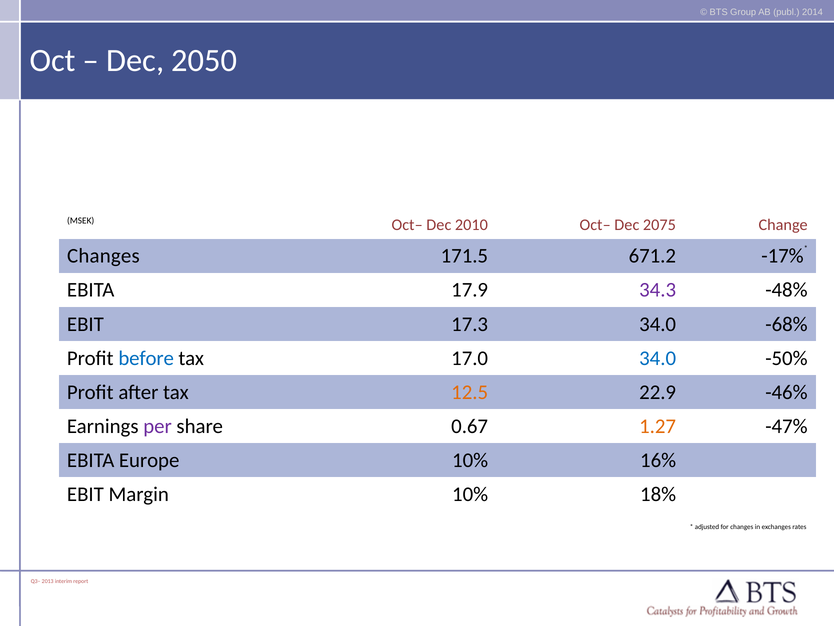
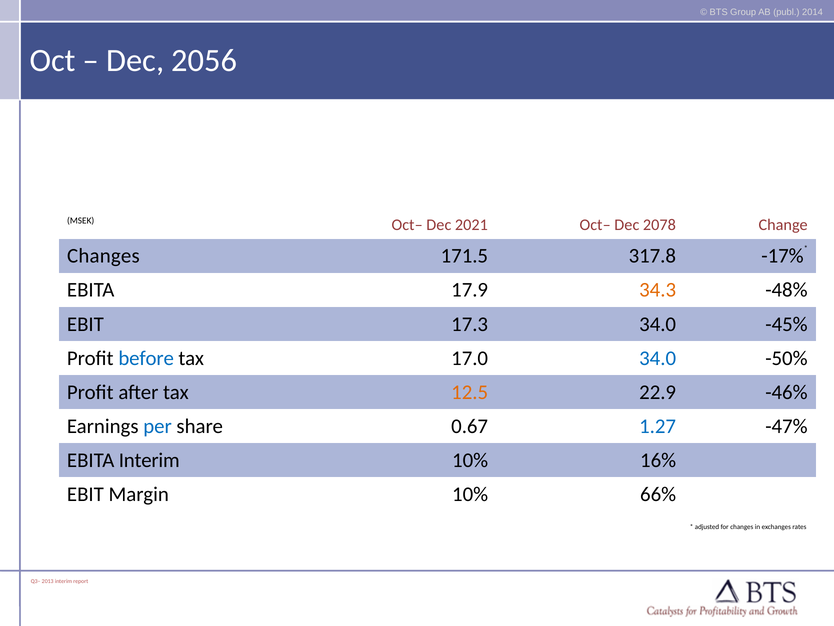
2050: 2050 -> 2056 (204, 60)
2010: 2010 -> 2021 (471, 225)
2075: 2075 -> 2078 (659, 225)
671.2: 671.2 -> 317.8 (652, 256)
34.3 colour: purple -> orange (658, 290)
-68%: -68% -> -45% (786, 324)
per colour: purple -> blue (158, 426)
1.27 colour: orange -> blue (658, 426)
EBITA Europe: Europe -> Interim (149, 460)
18%: 18% -> 66% (658, 494)
